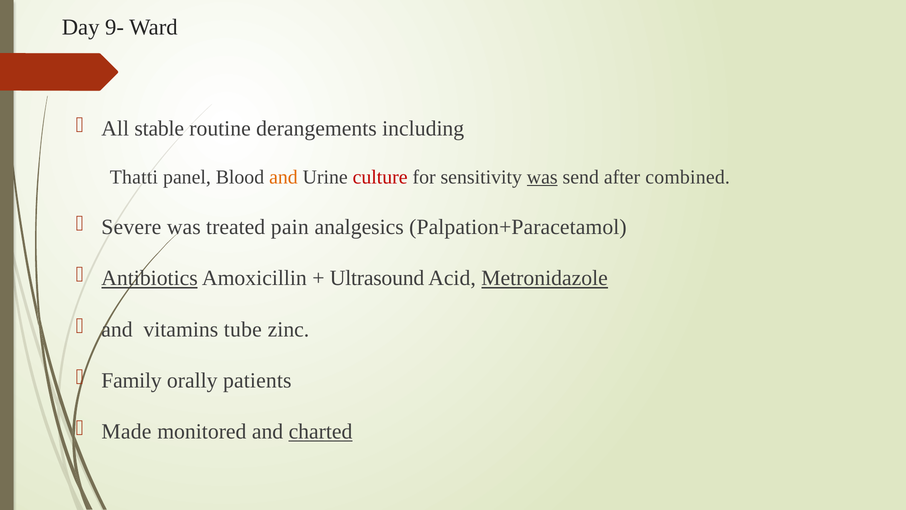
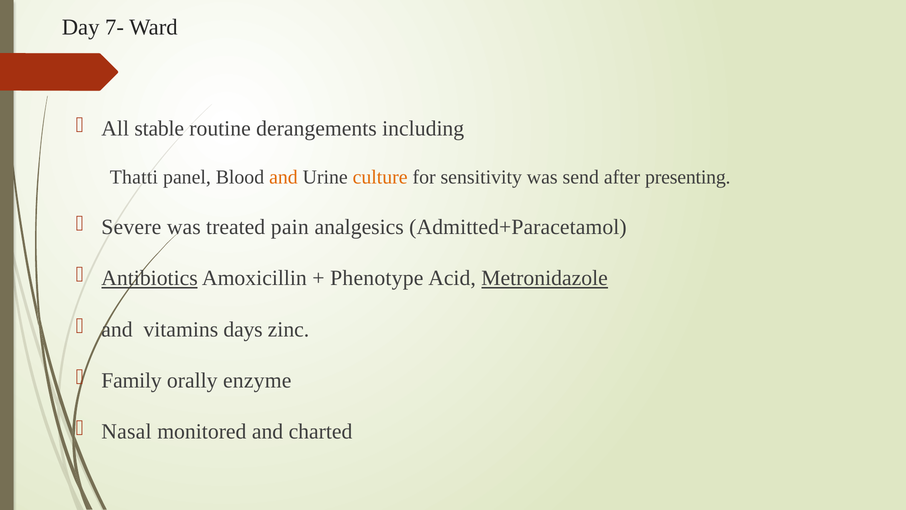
9-: 9- -> 7- (115, 27)
culture colour: red -> orange (380, 177)
was underline: present -> none (542, 177)
combined: combined -> presenting (688, 177)
Palpation+Paracetamol: Palpation+Paracetamol -> Admitted+Paracetamol (518, 227)
Ultrasound: Ultrasound -> Phenotype (377, 278)
tube: tube -> days (243, 329)
patients: patients -> enzyme (257, 380)
Made: Made -> Nasal (126, 431)
charted underline: present -> none (321, 431)
